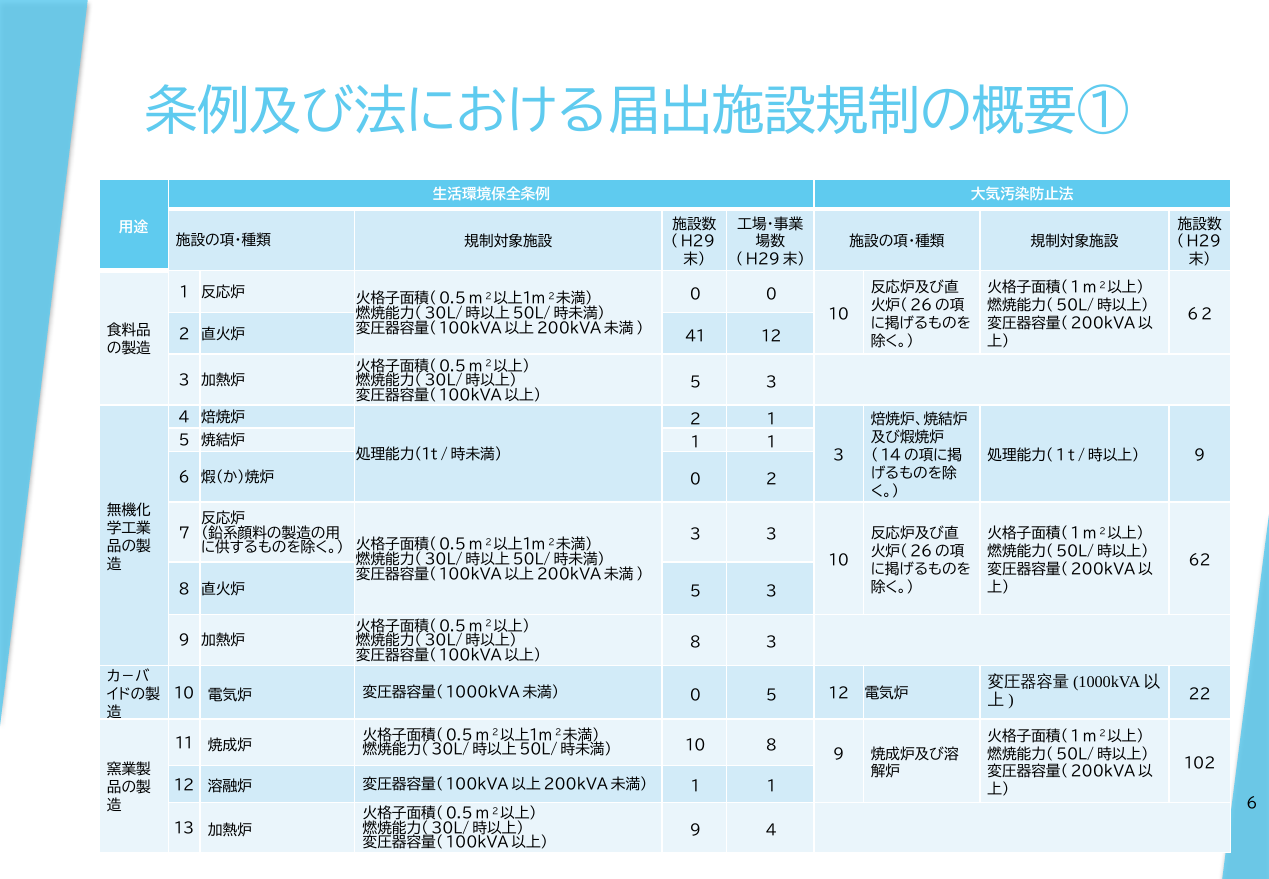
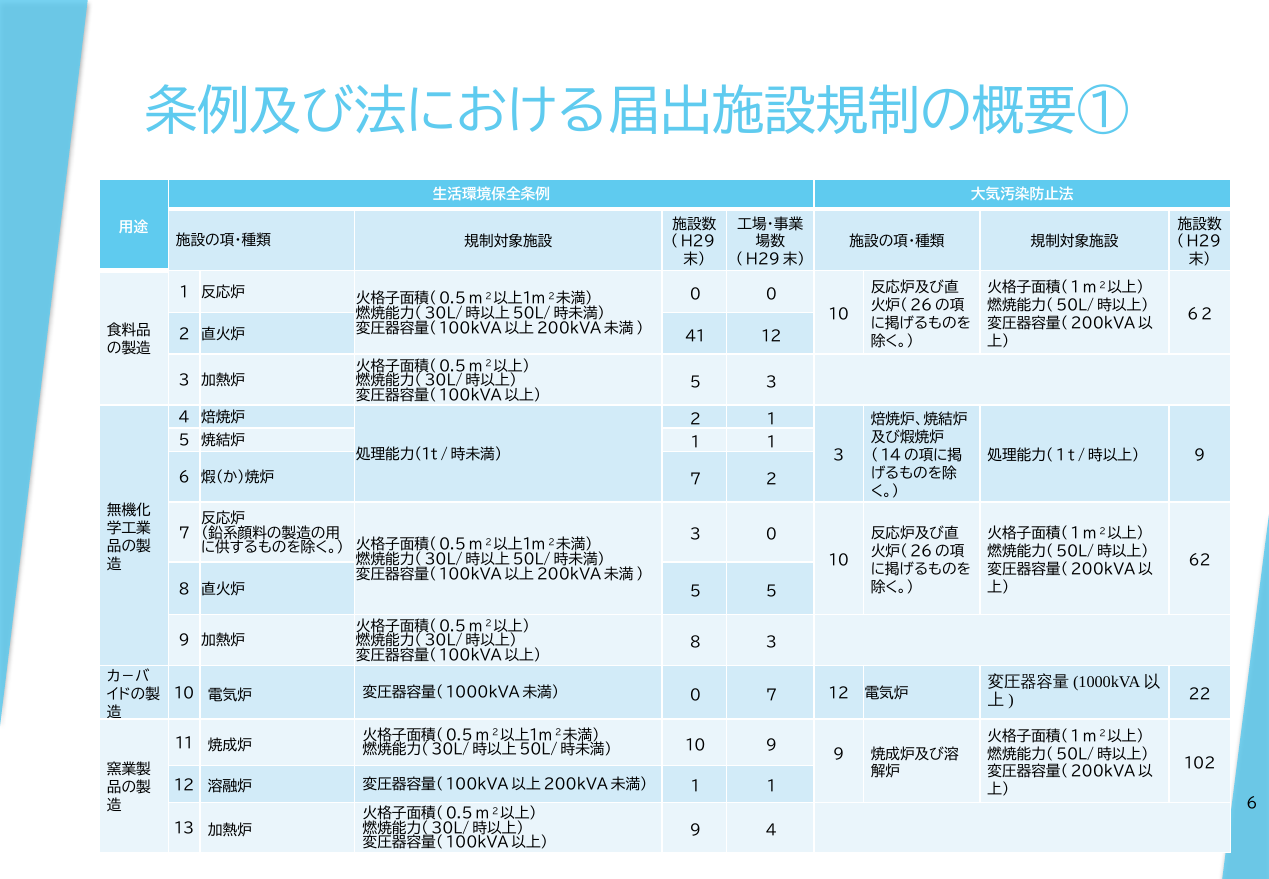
0: 0 -> 7 (696, 480)
3 3: 3 -> 0 (772, 535)
3: 3 -> 5 (772, 591)
0 5: 5 -> 7 (772, 695)
10 8: 8 -> 9 (772, 745)
